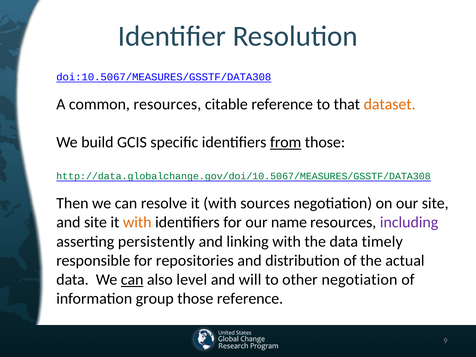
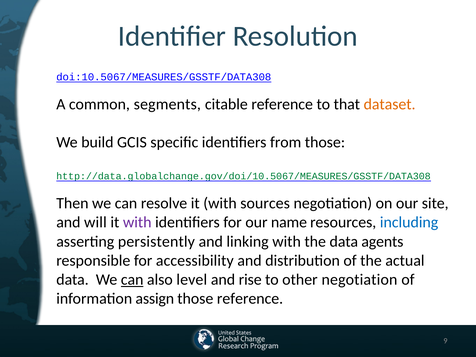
common resources: resources -> segments (167, 104)
from underline: present -> none (286, 142)
and site: site -> will (95, 222)
with colour: orange -> purple (137, 222)
including colour: purple -> blue (409, 222)
timely: timely -> agents (382, 241)
repositories: repositories -> accessibility (195, 260)
will: will -> rise (250, 280)
group: group -> assign (155, 299)
